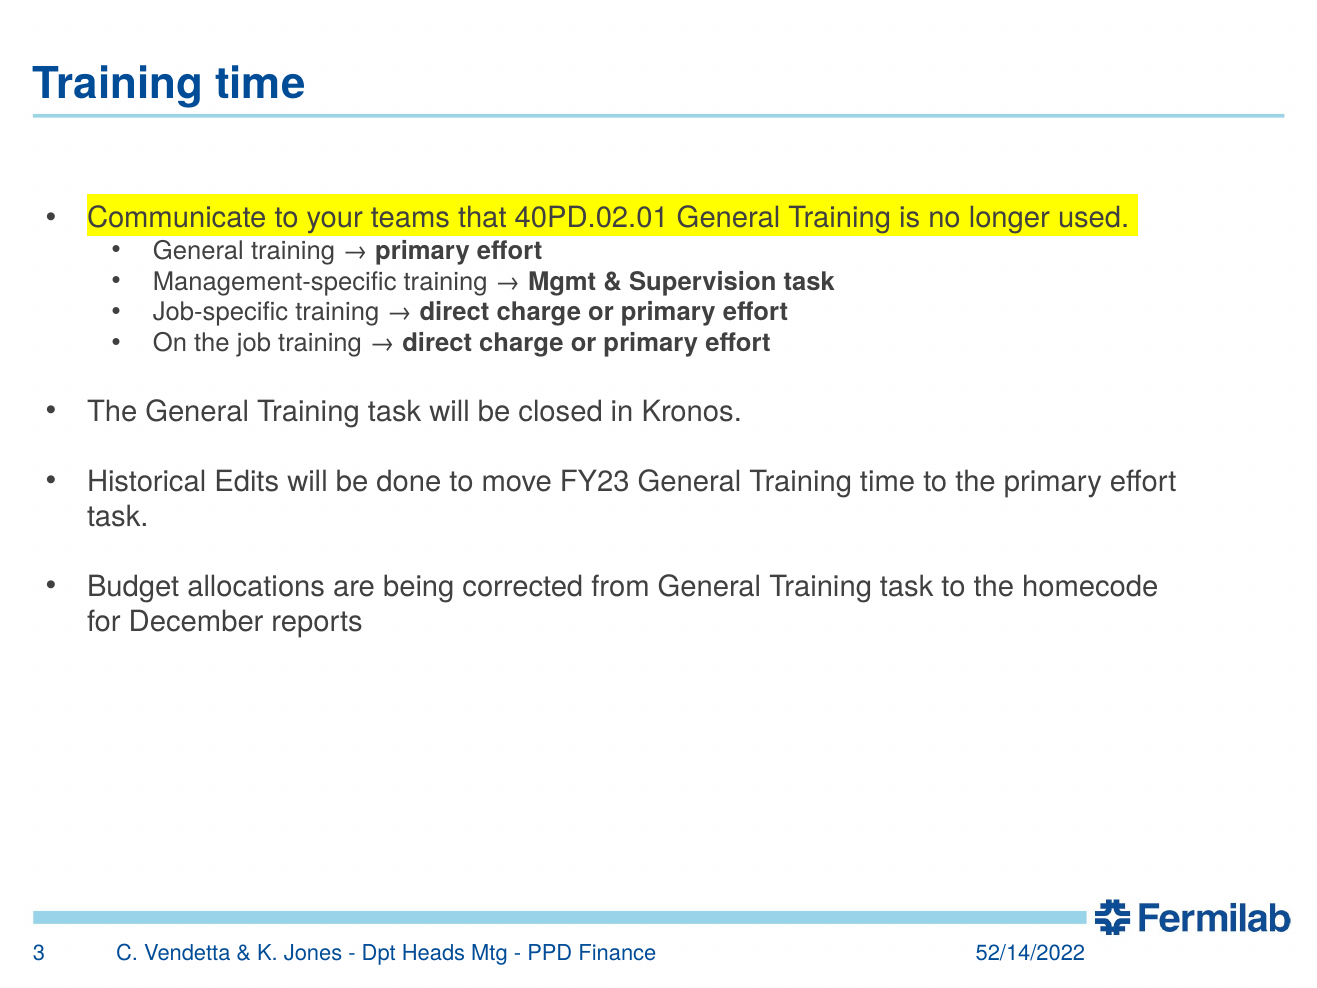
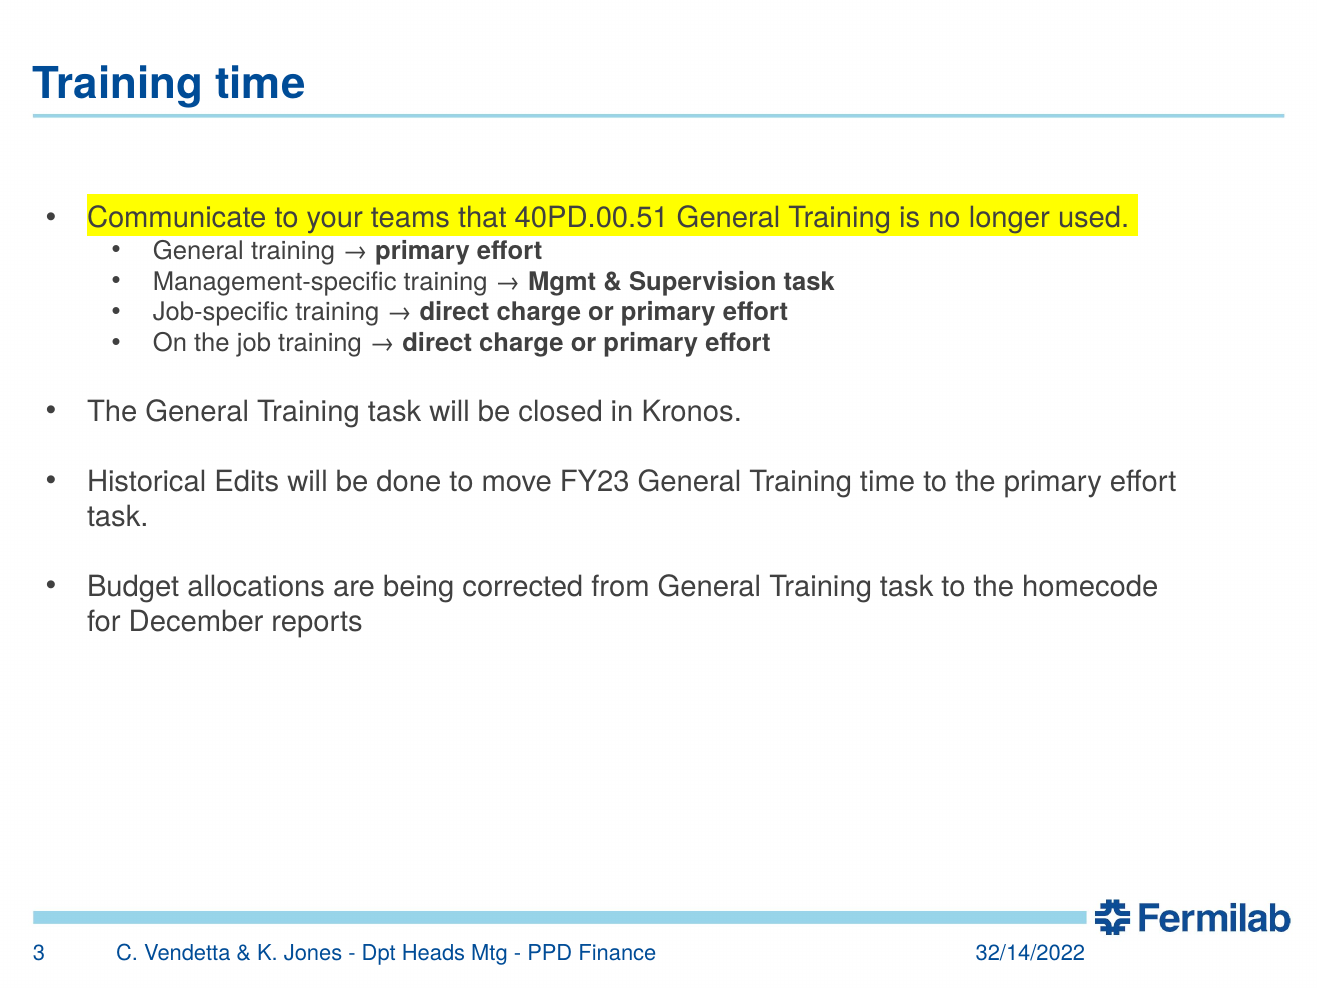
40PD.02.01: 40PD.02.01 -> 40PD.00.51 (592, 218)
52/14/2022: 52/14/2022 -> 32/14/2022 (1030, 953)
